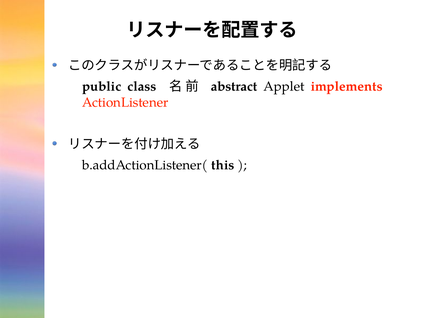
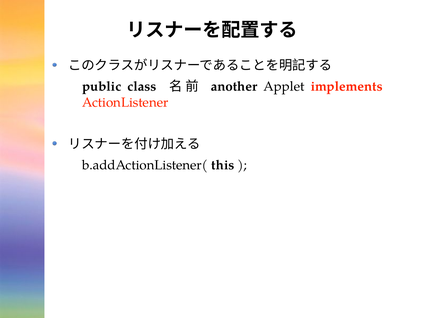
abstract: abstract -> another (234, 86)
